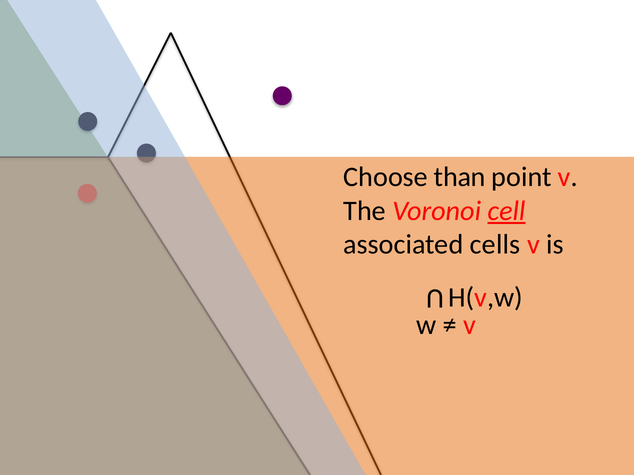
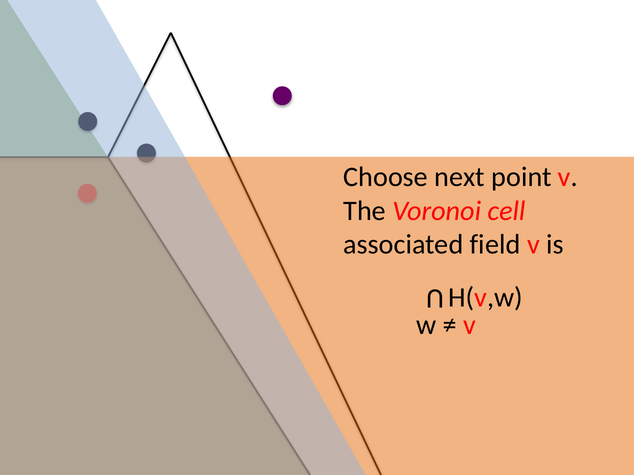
than: than -> next (460, 177)
cell underline: present -> none (506, 211)
cells: cells -> field (495, 245)
